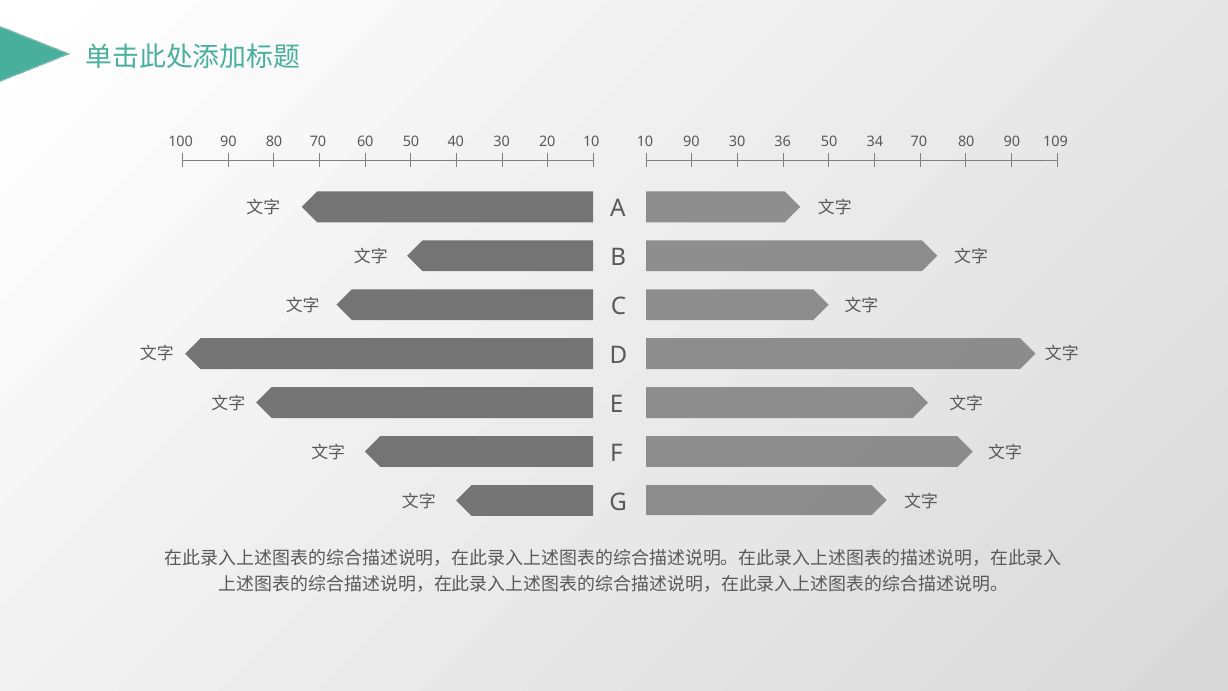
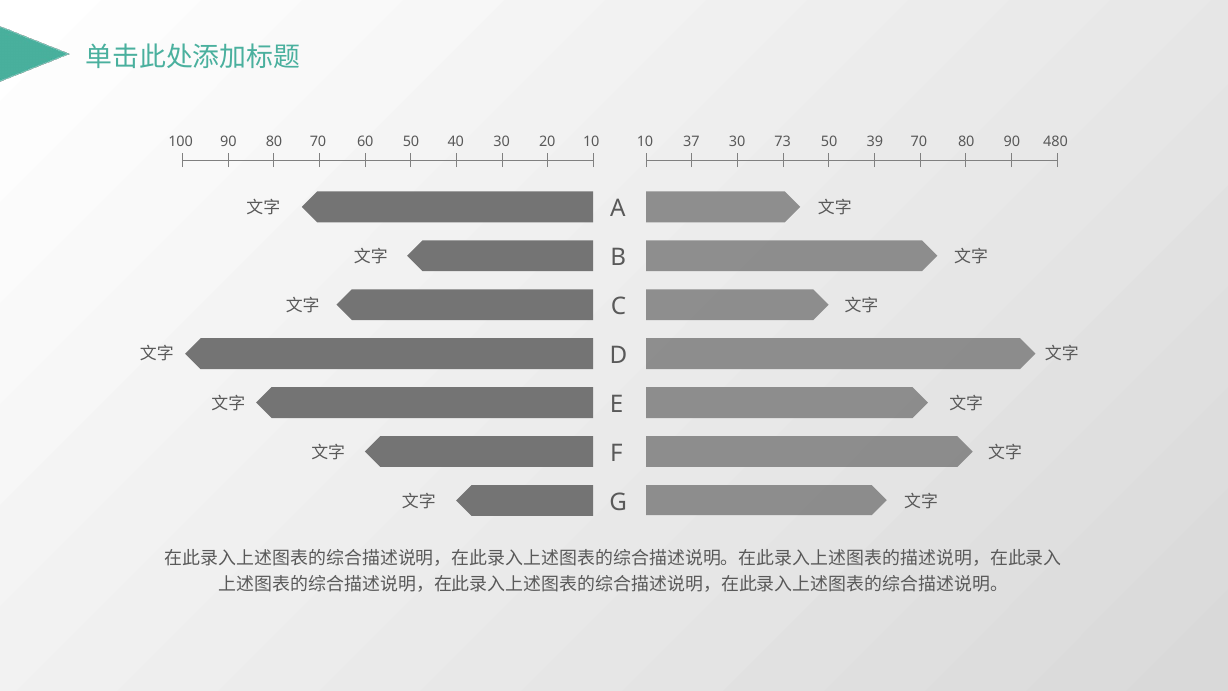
10 90: 90 -> 37 (691, 141)
36: 36 -> 73 (783, 141)
34: 34 -> 39 (875, 141)
109: 109 -> 480 (1056, 141)
